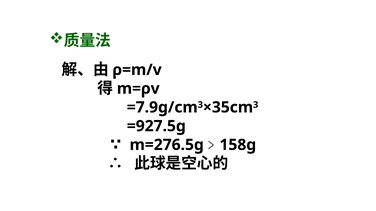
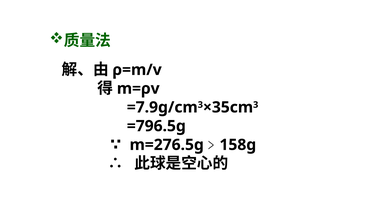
=927.5g: =927.5g -> =796.5g (156, 126)
